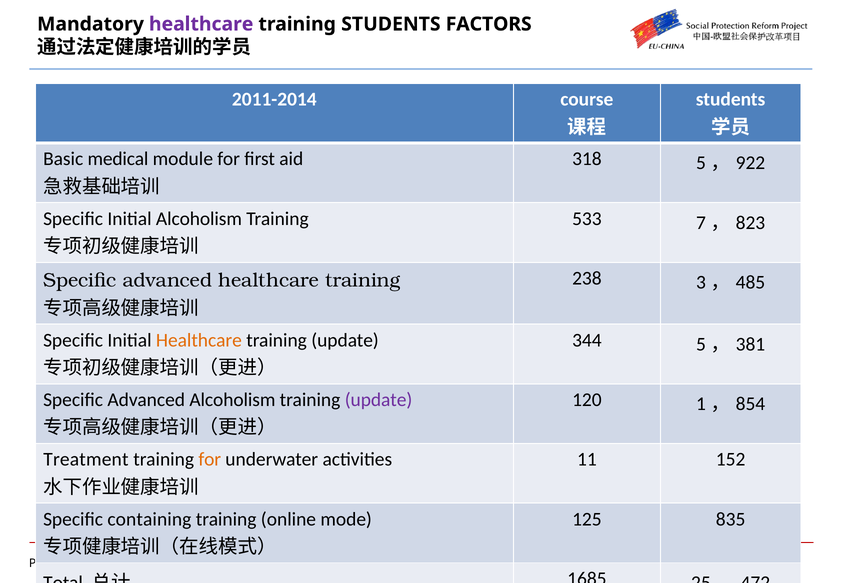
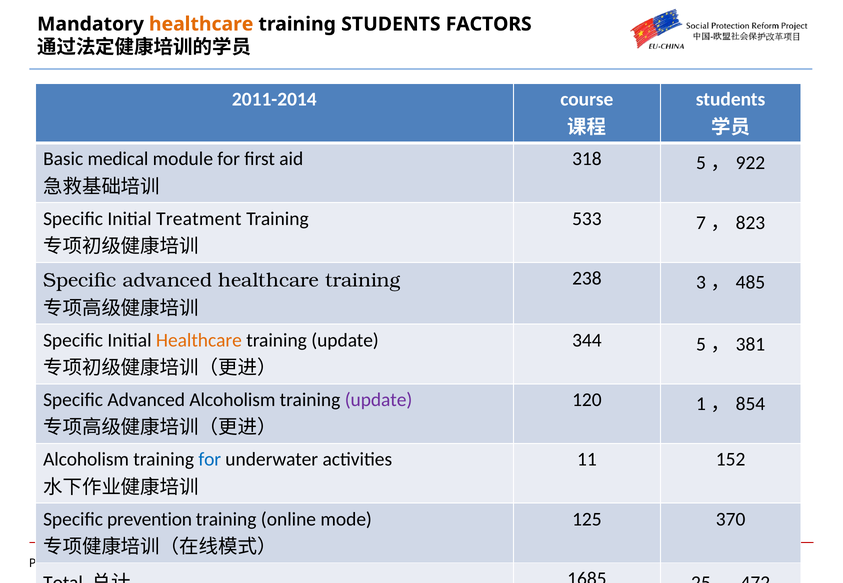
healthcare colour: purple -> orange (201, 24)
Initial Alcoholism: Alcoholism -> Treatment (199, 219)
Treatment: Treatment -> Alcoholism (86, 460)
for colour: orange -> blue (210, 460)
containing: containing -> prevention (150, 520)
835: 835 -> 370 (731, 520)
